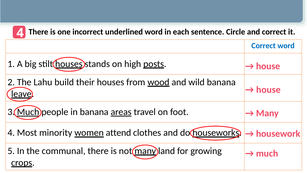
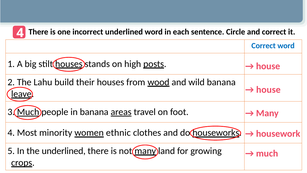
attend: attend -> ethnic (118, 133)
the communal: communal -> underlined (64, 151)
